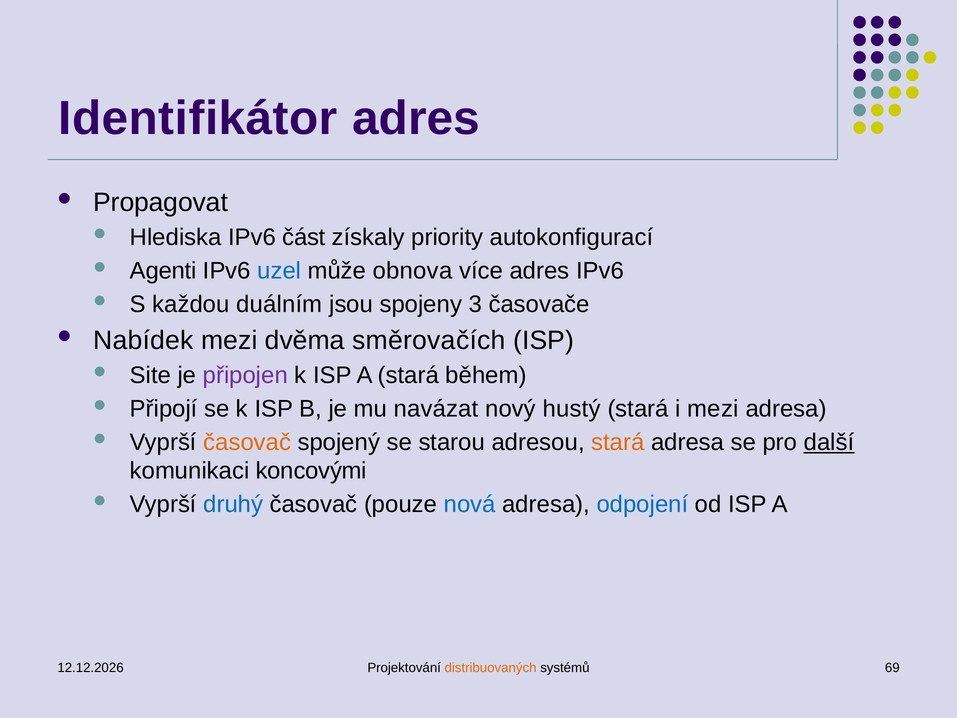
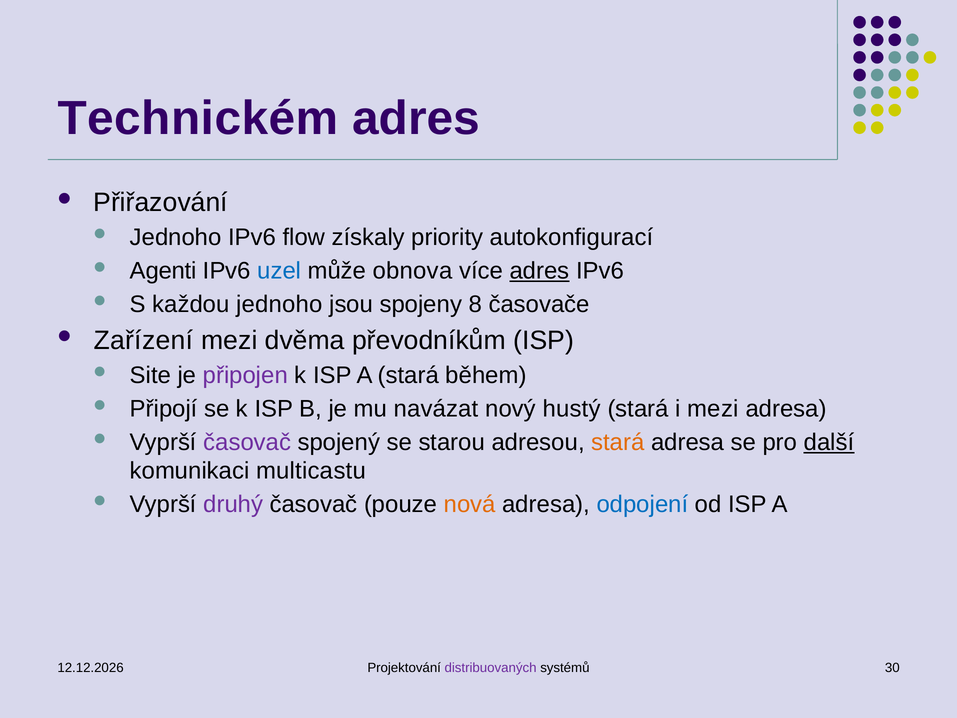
Identifikátor: Identifikátor -> Technickém (198, 118)
Propagovat: Propagovat -> Přiřazování (161, 203)
Hlediska: Hlediska -> Jednoho (176, 237)
část: část -> flow (304, 237)
adres underline: none -> present (540, 271)
každou duálním: duálním -> jednoho (279, 304)
3: 3 -> 8 (475, 304)
Nabídek: Nabídek -> Zařízení (143, 340)
směrovačích: směrovačích -> převodníkům (429, 340)
časovač colour: orange -> purple (247, 442)
koncovými: koncovými -> multicastu (311, 471)
druhý colour: blue -> purple (233, 504)
nová colour: blue -> orange (470, 504)
distribuovaných colour: orange -> purple (491, 668)
69: 69 -> 30 (892, 668)
